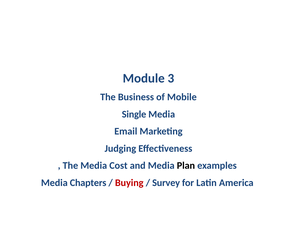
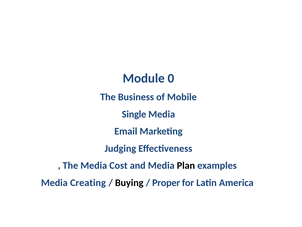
3: 3 -> 0 (171, 78)
Chapters: Chapters -> Creating (88, 182)
Buying colour: red -> black (129, 182)
Survey: Survey -> Proper (166, 182)
